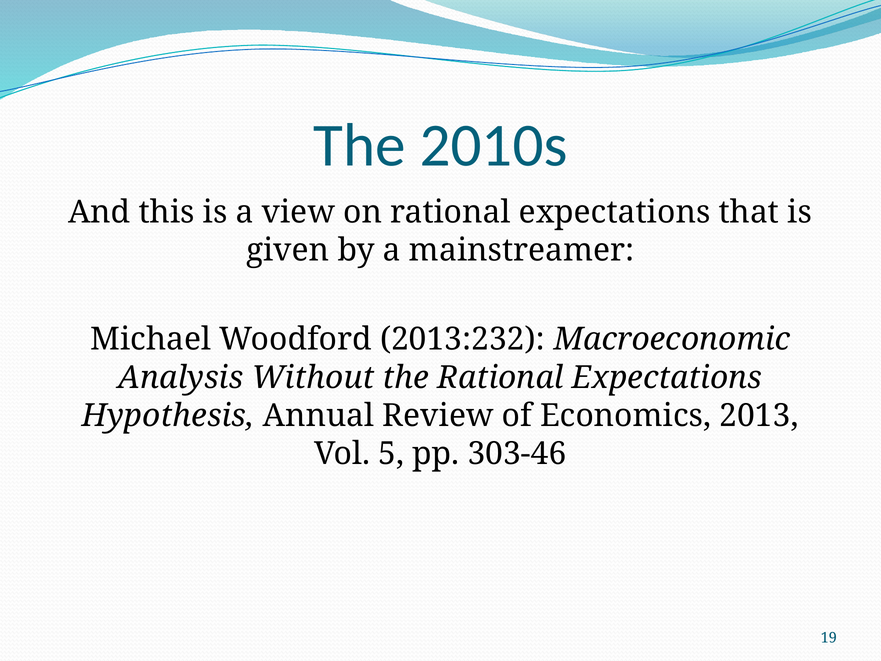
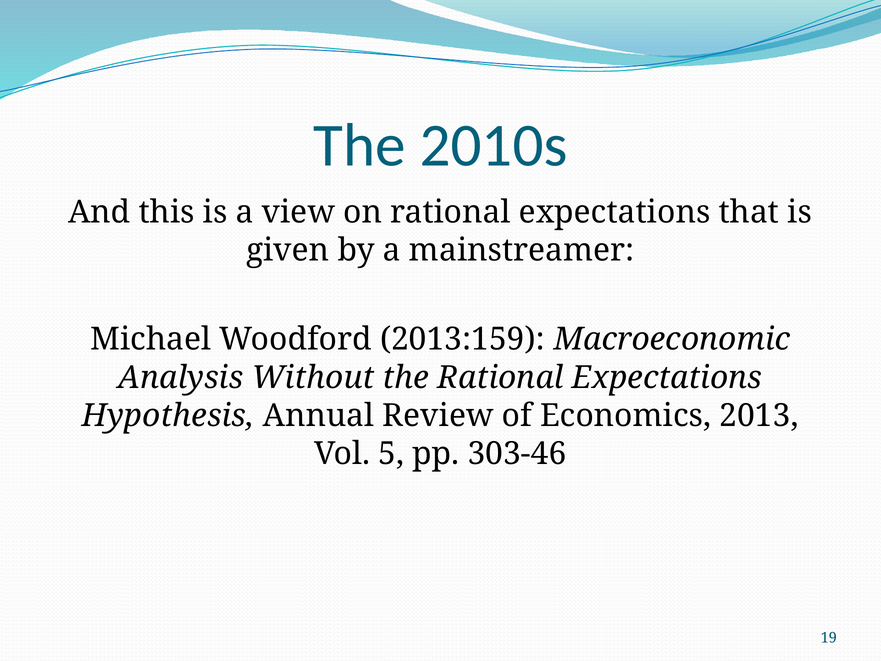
2013:232: 2013:232 -> 2013:159 (462, 339)
